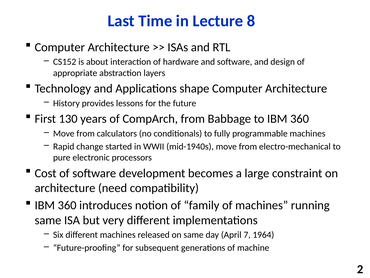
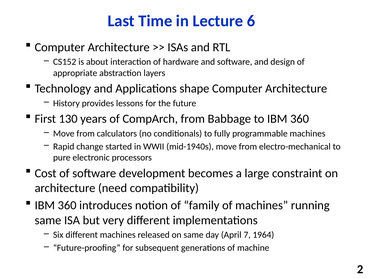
8: 8 -> 6 (251, 21)
